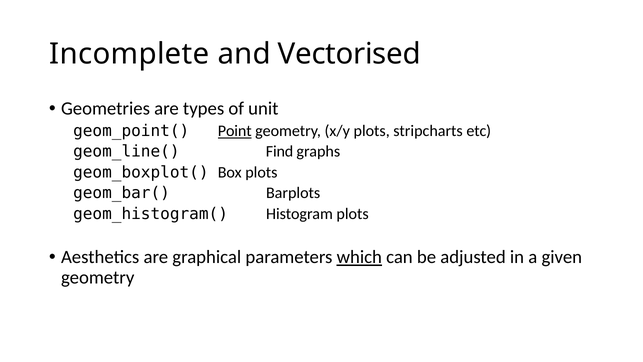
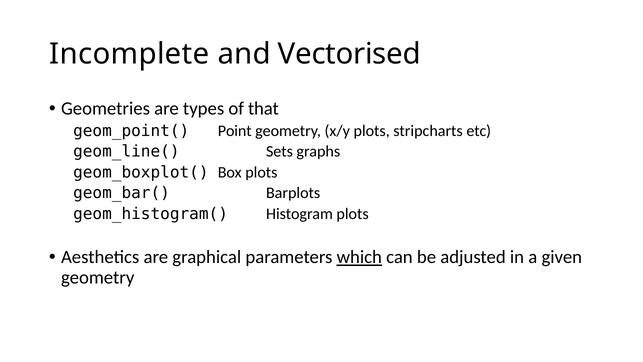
unit: unit -> that (263, 109)
Point underline: present -> none (235, 131)
Find: Find -> Sets (279, 152)
